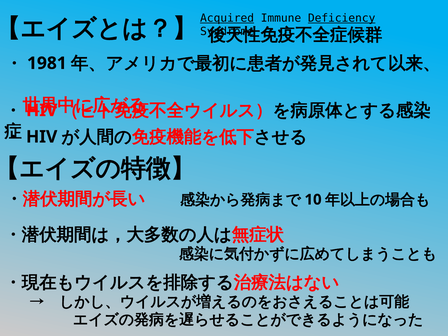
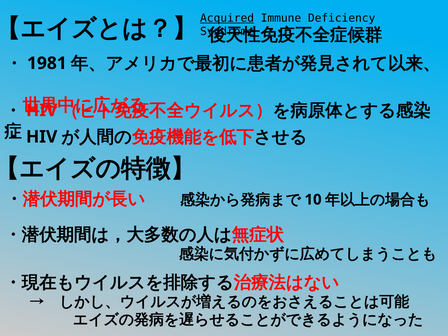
Deficiency underline: present -> none (342, 18)
